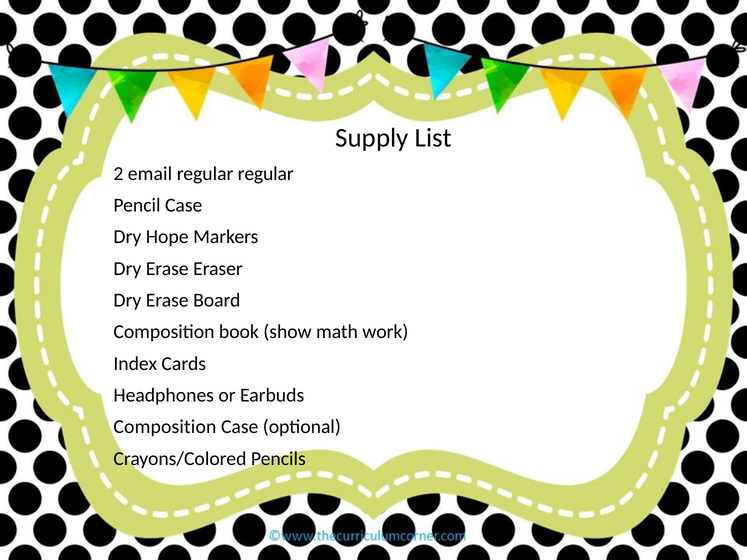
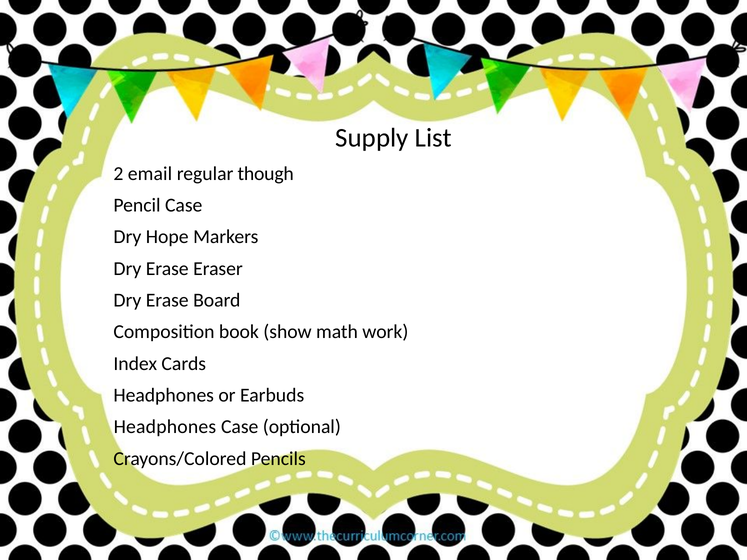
regular regular: regular -> though (266, 174)
Composition: Composition -> Headphones (165, 427)
